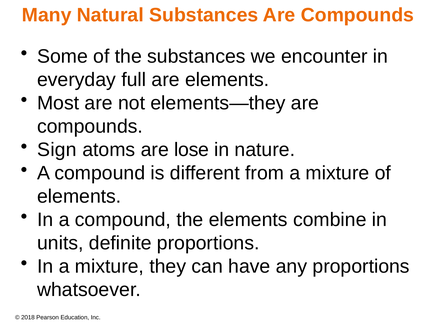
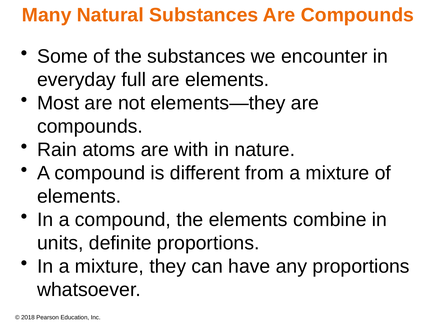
Sign: Sign -> Rain (57, 150)
lose: lose -> with (191, 150)
